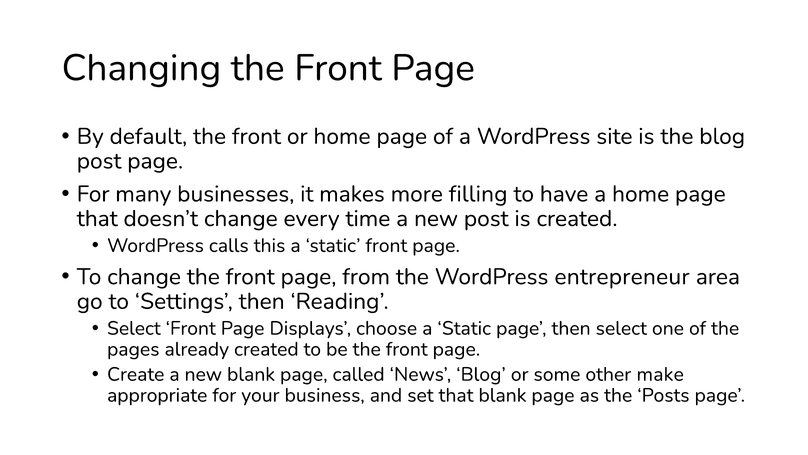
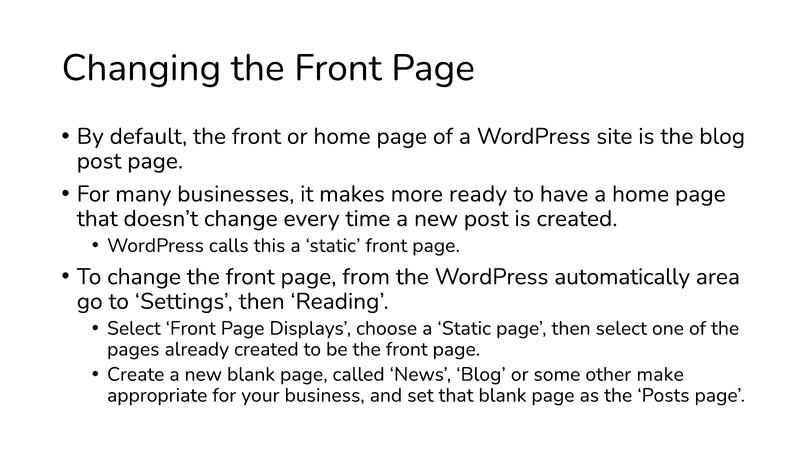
filling: filling -> ready (478, 194)
entrepreneur: entrepreneur -> automatically (622, 276)
